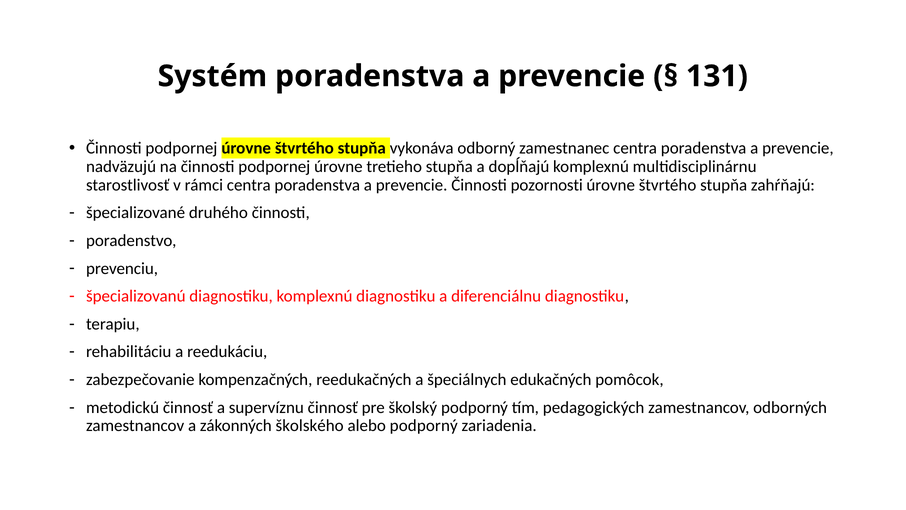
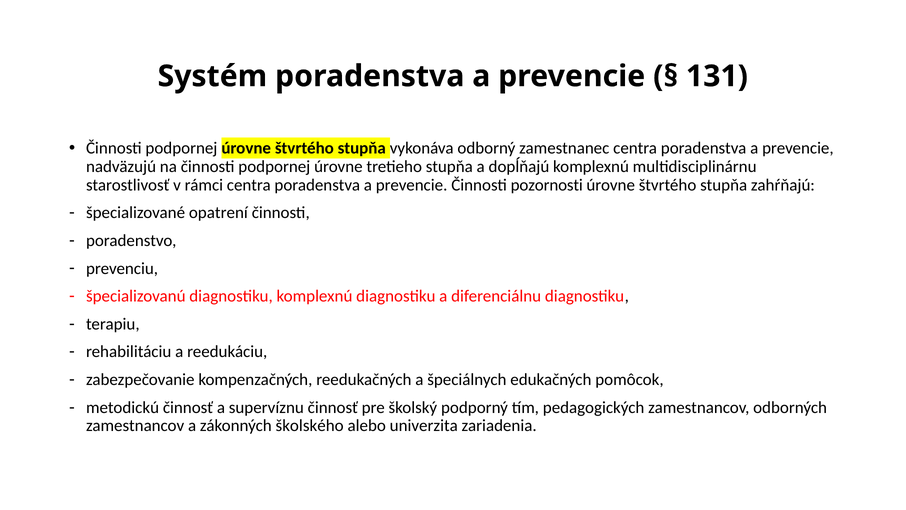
druhého: druhého -> opatrení (218, 213)
alebo podporný: podporný -> univerzita (424, 426)
